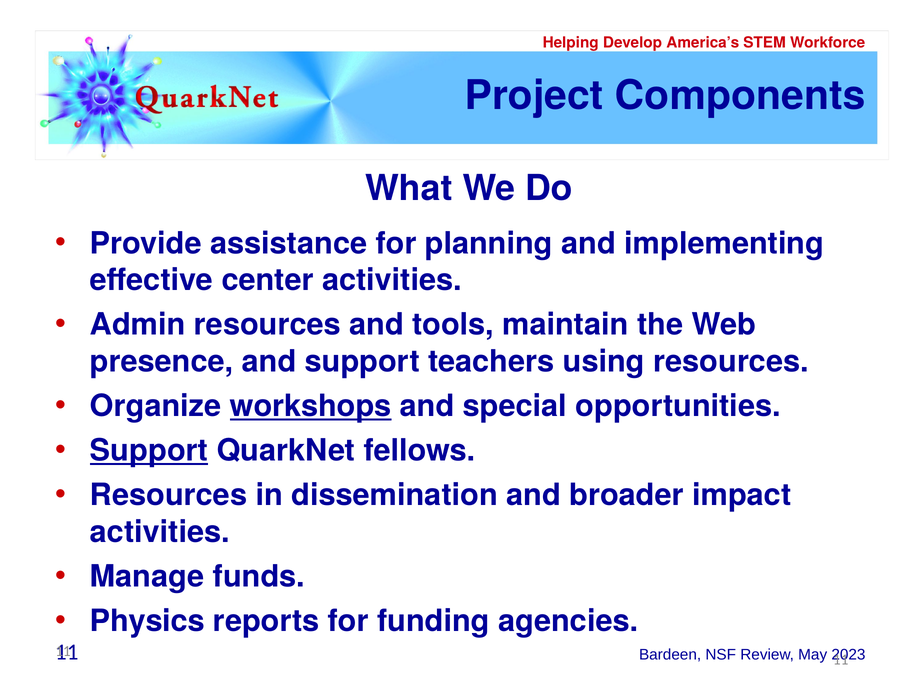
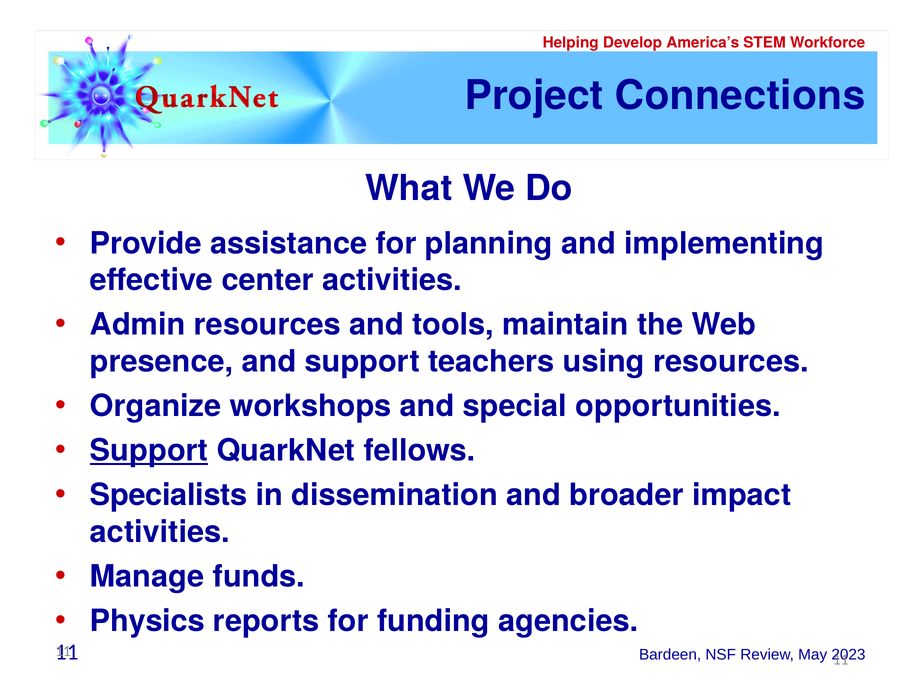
Components: Components -> Connections (740, 96)
workshops underline: present -> none (311, 406)
Resources: Resources -> Specialists (169, 495)
